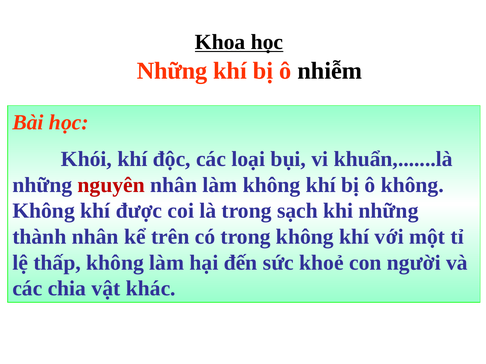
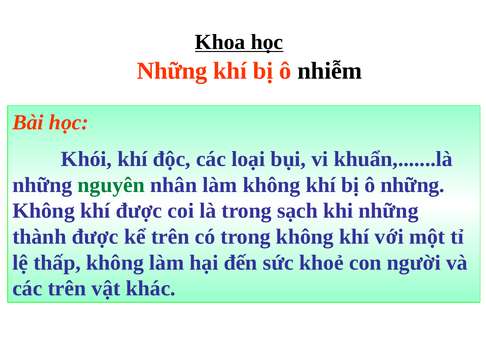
nguyên colour: red -> green (111, 185)
ô không: không -> những (412, 185)
thành nhân: nhân -> được (95, 237)
các chia: chia -> trên (67, 289)
